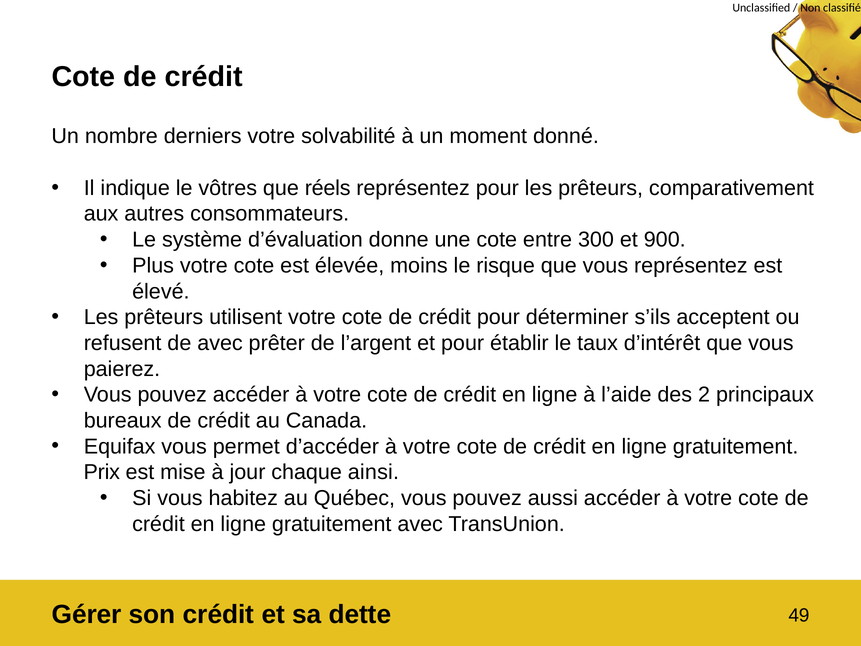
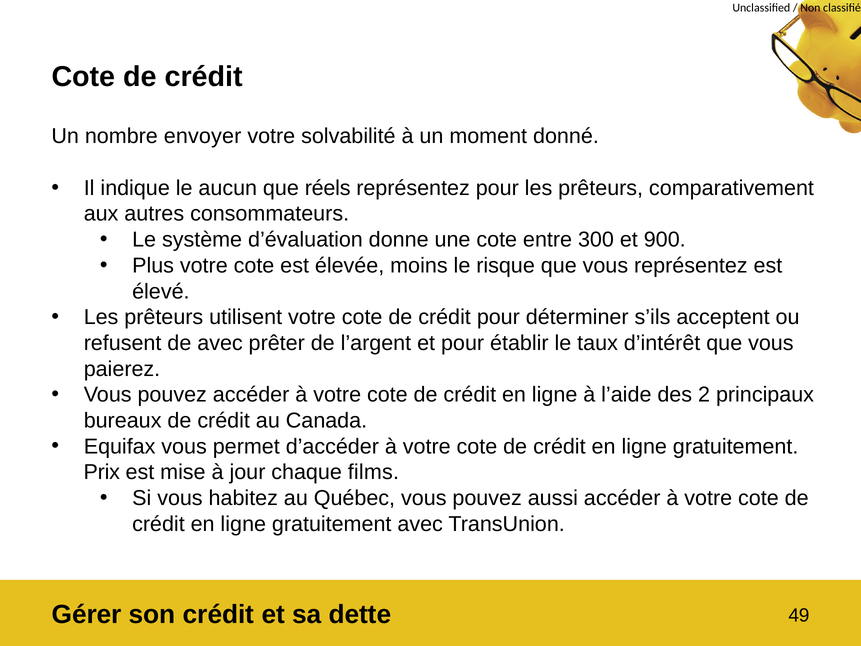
derniers: derniers -> envoyer (203, 136)
vôtres: vôtres -> aucun (228, 188)
ainsi: ainsi -> films (373, 472)
